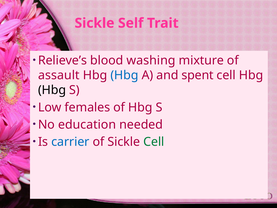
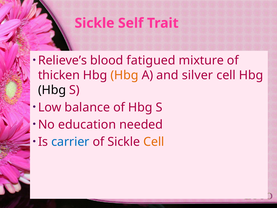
washing: washing -> fatigued (151, 60)
assault: assault -> thicken (59, 75)
Hbg colour: blue -> orange (124, 75)
spent: spent -> silver (197, 75)
females: females -> balance (87, 107)
Cell colour: green -> orange (154, 142)
